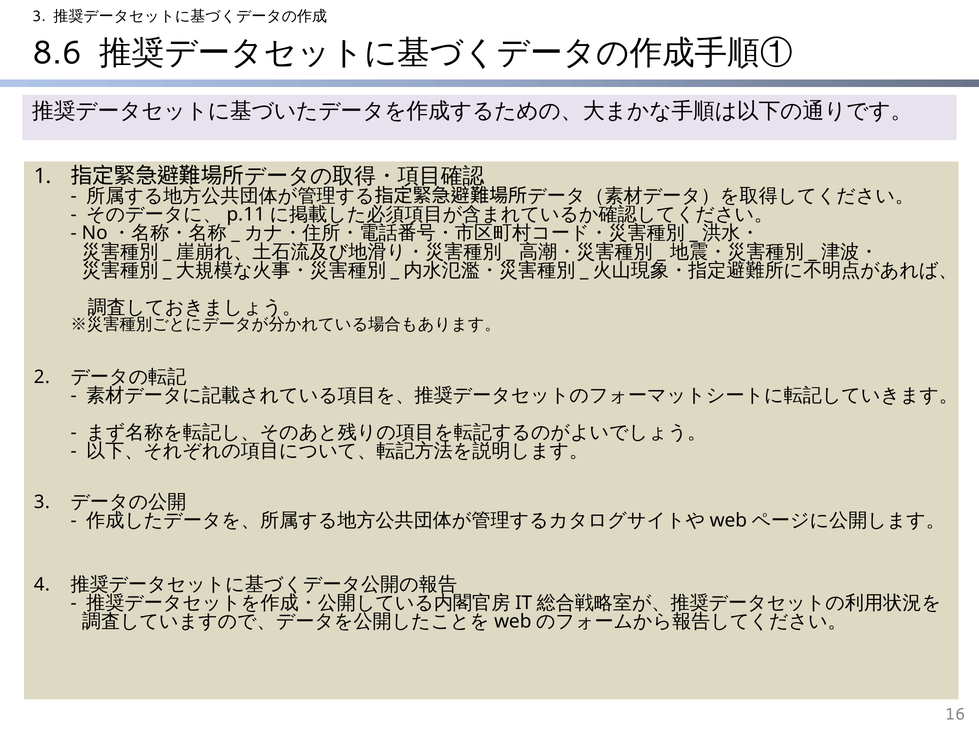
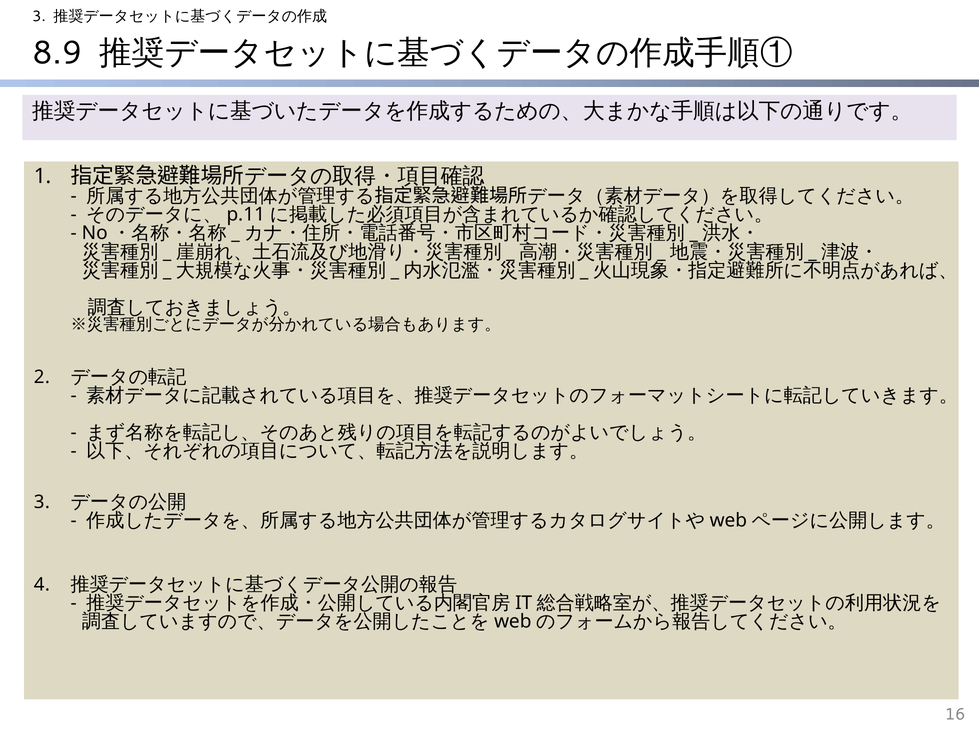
8.6: 8.6 -> 8.9 (57, 53)
